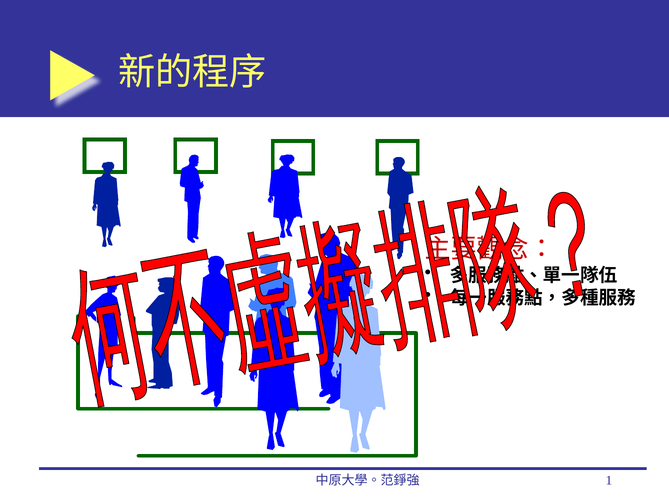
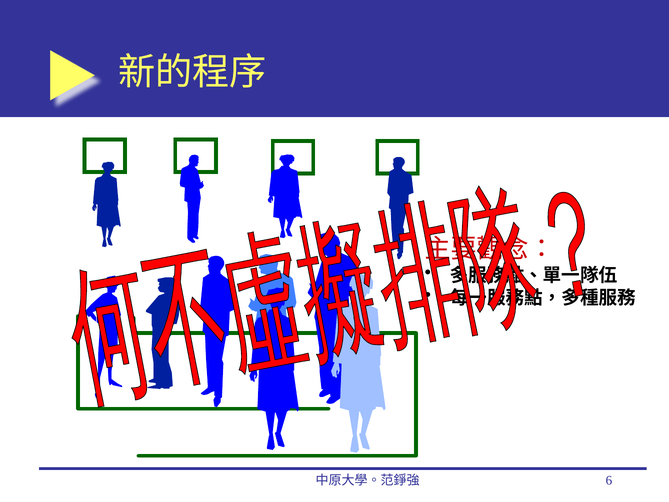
1: 1 -> 6 (609, 480)
